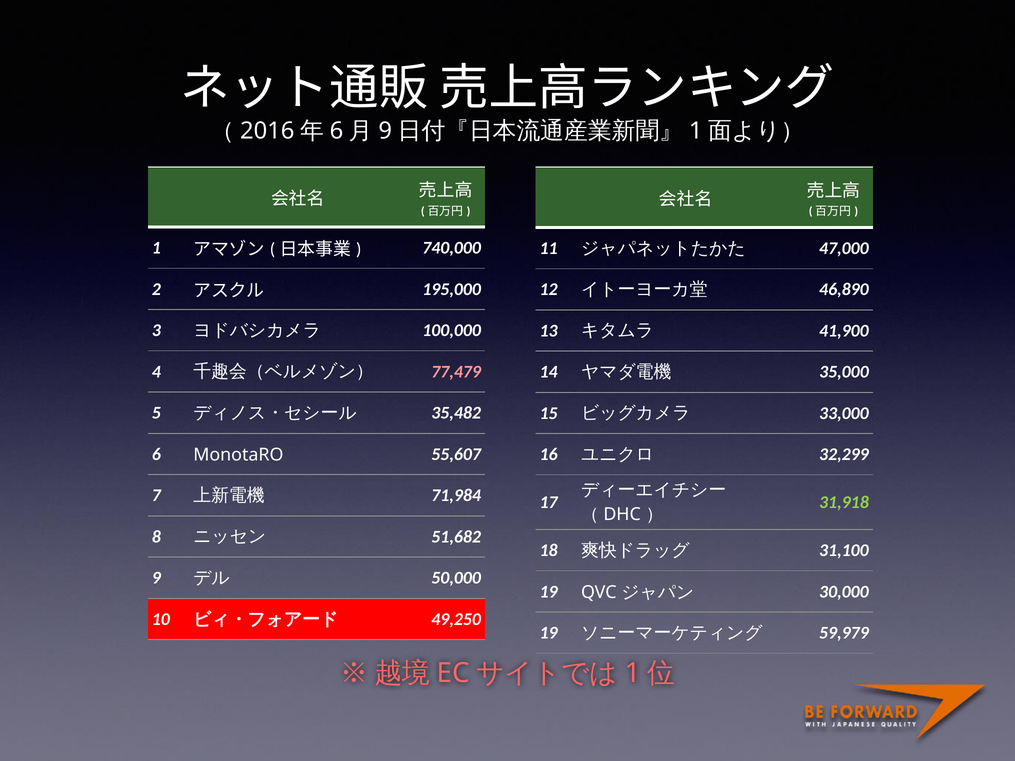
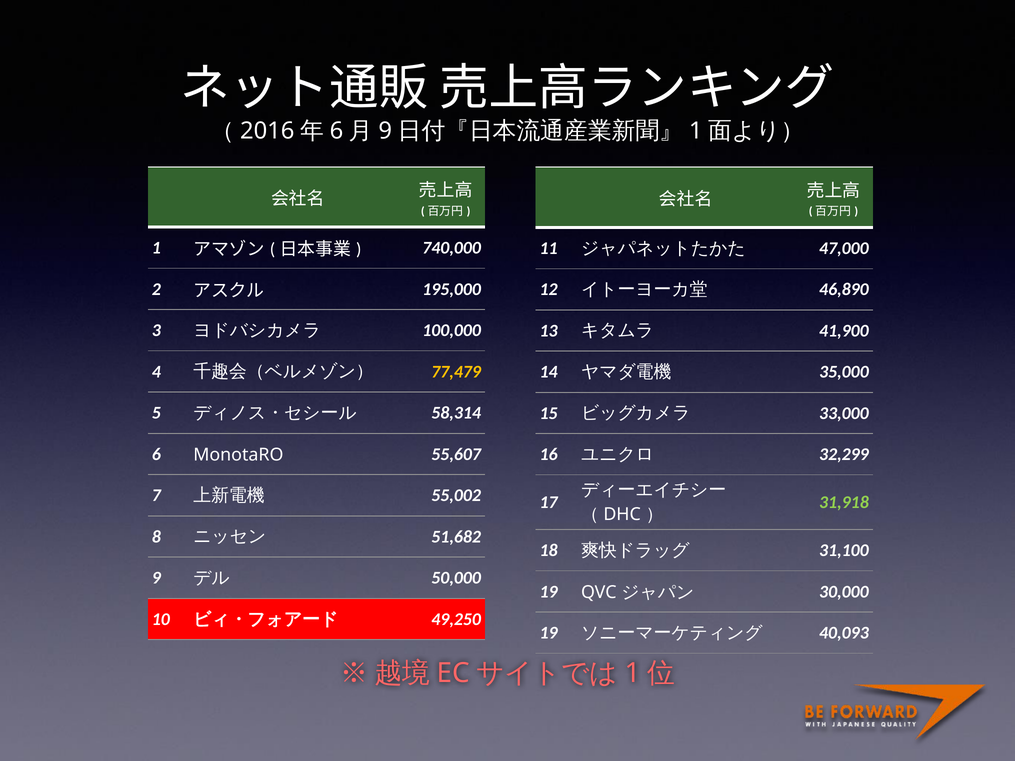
77,479 colour: pink -> yellow (456, 372)
35,482: 35,482 -> 58,314 (456, 413)
71,984: 71,984 -> 55,002 (456, 496)
59,979: 59,979 -> 40,093 (844, 633)
